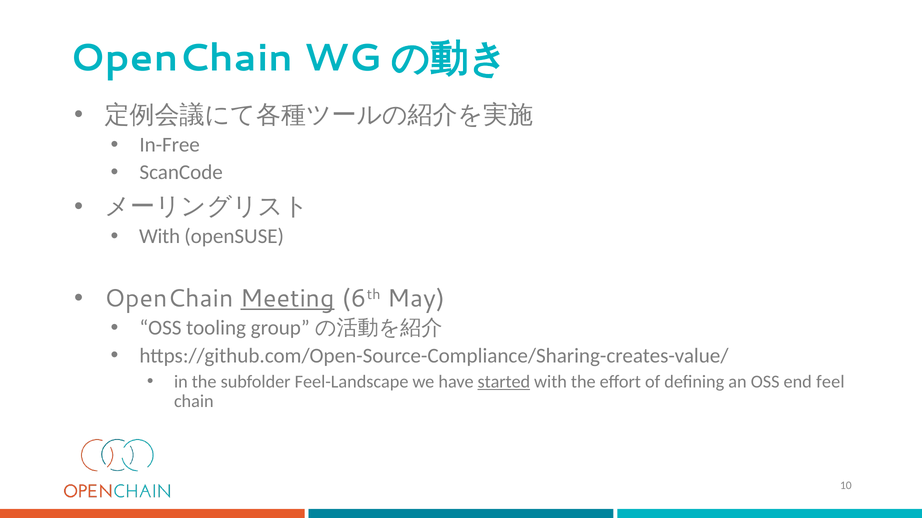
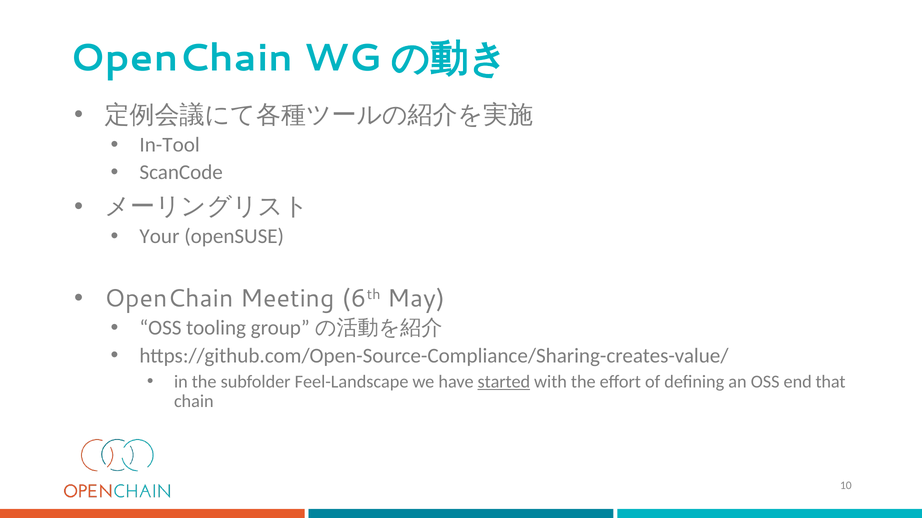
In-Free: In-Free -> In-Tool (170, 145)
With: With -> Your (159, 237)
Meeting underline: present -> none (287, 299)
feel: feel -> that (831, 382)
